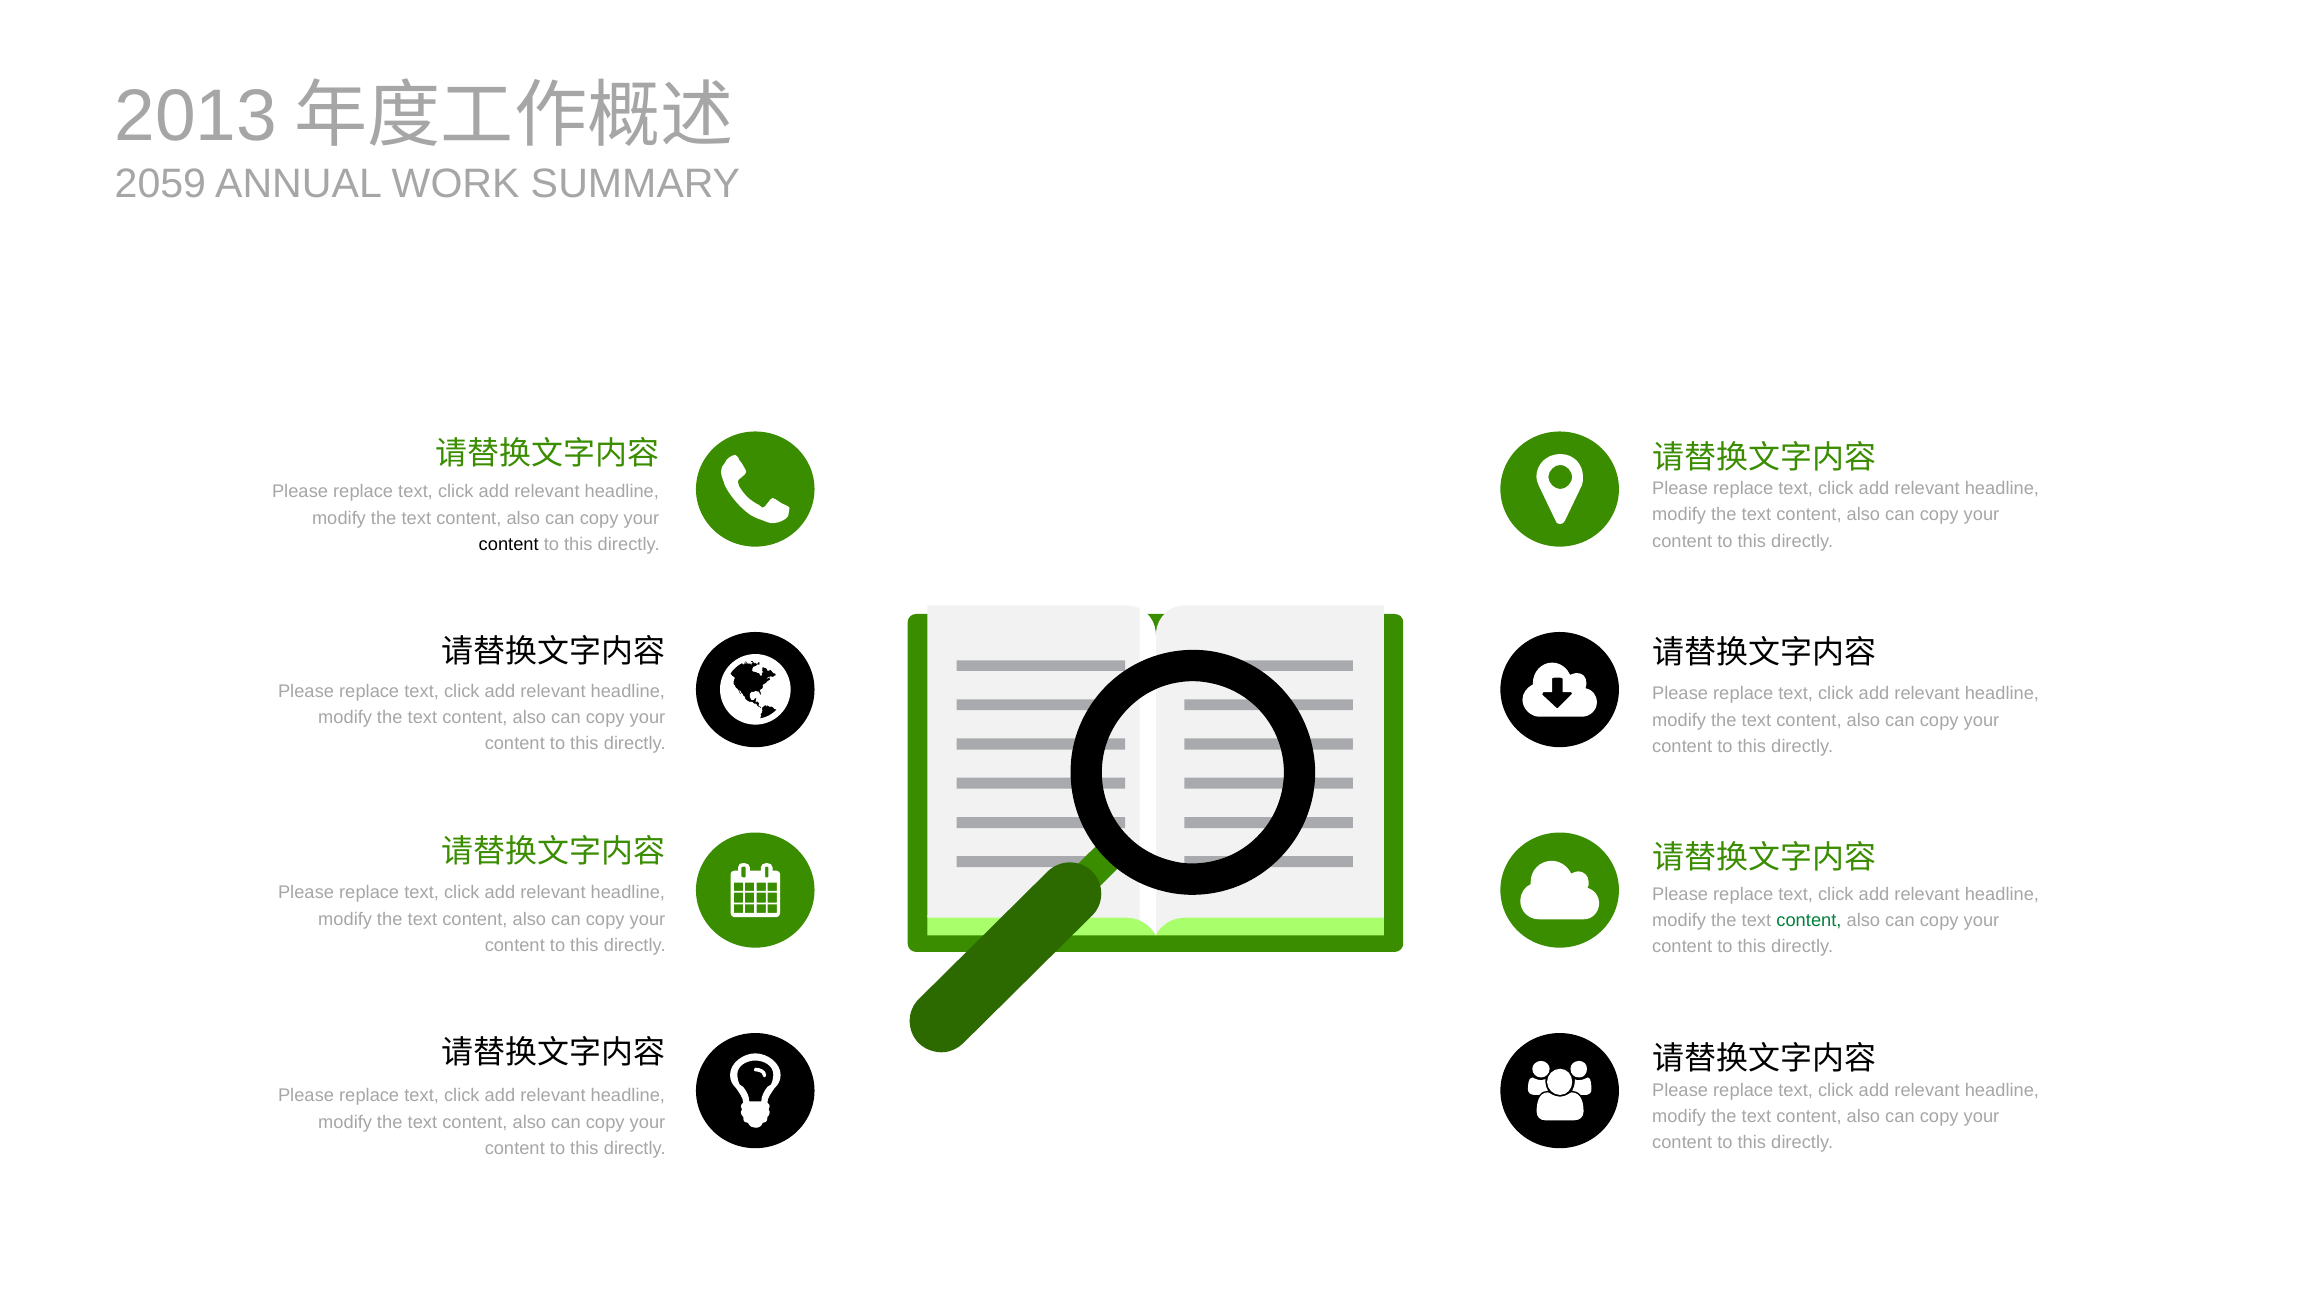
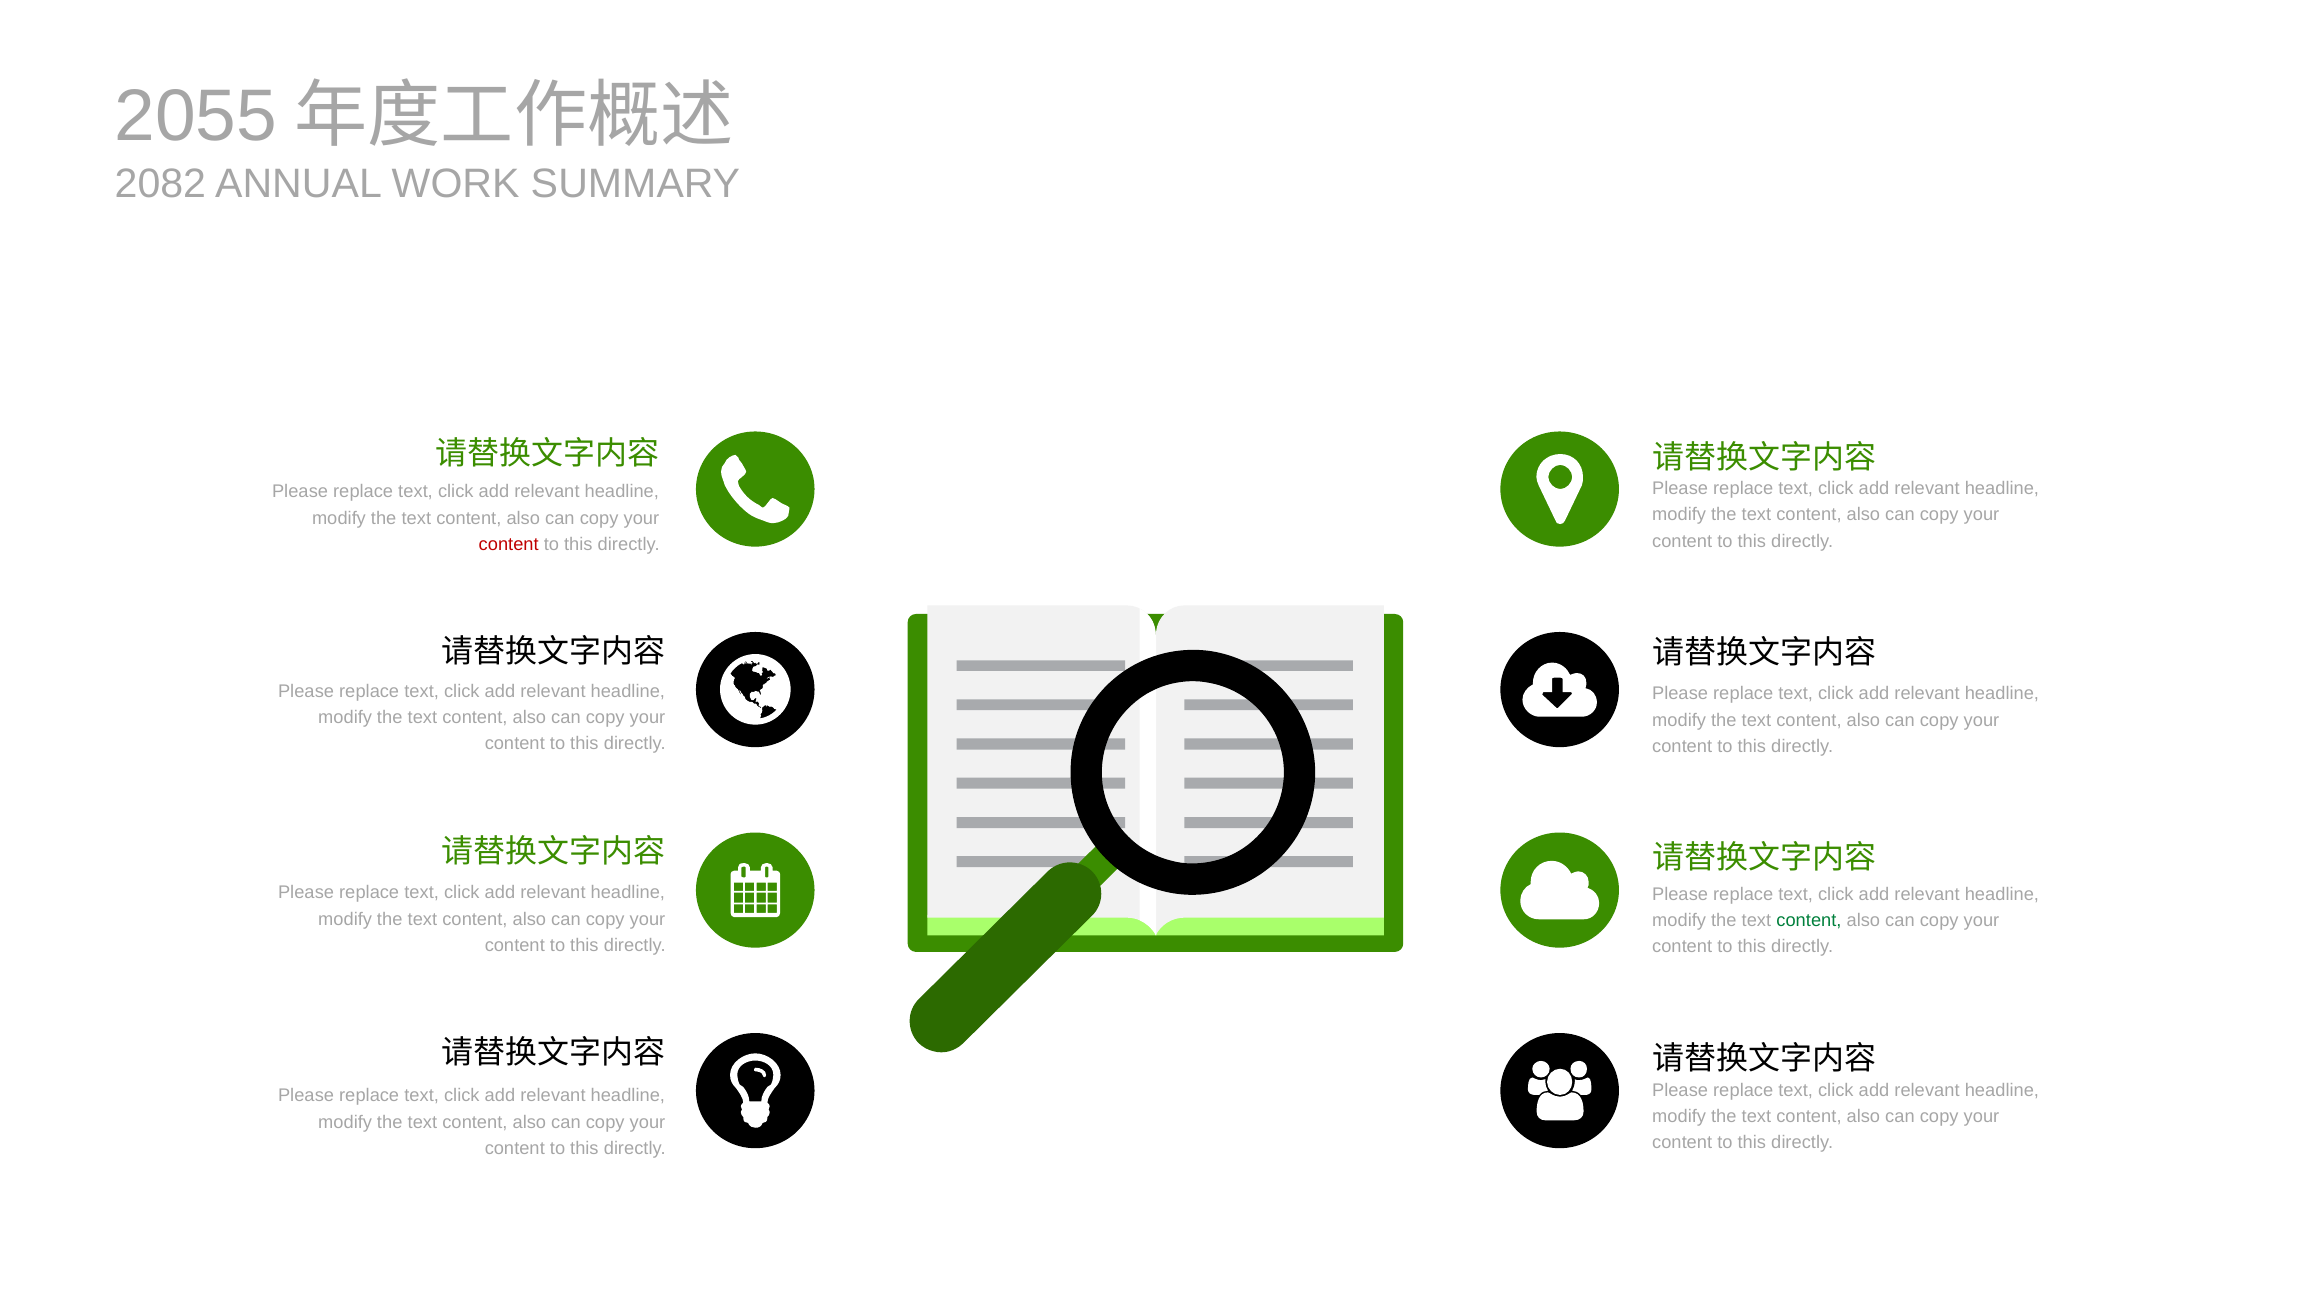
2013: 2013 -> 2055 (196, 117)
2059: 2059 -> 2082 (160, 184)
content colour: black -> red (509, 544)
